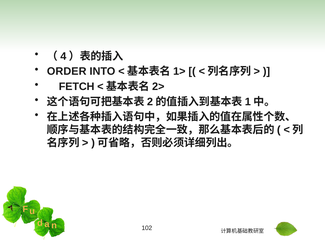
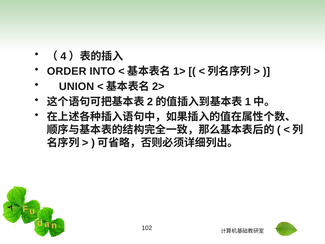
FETCH: FETCH -> UNION (77, 86)
